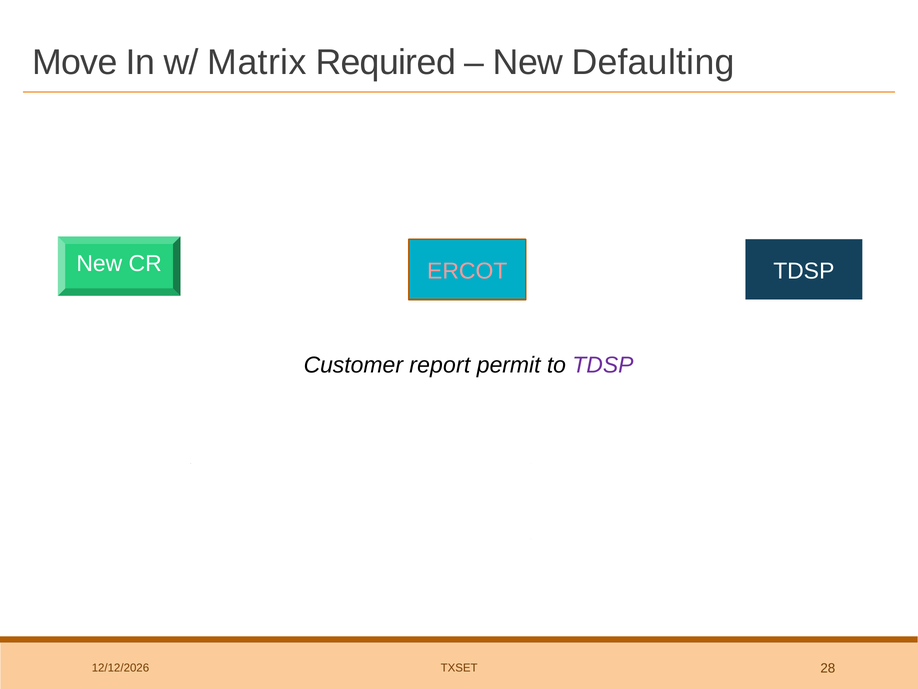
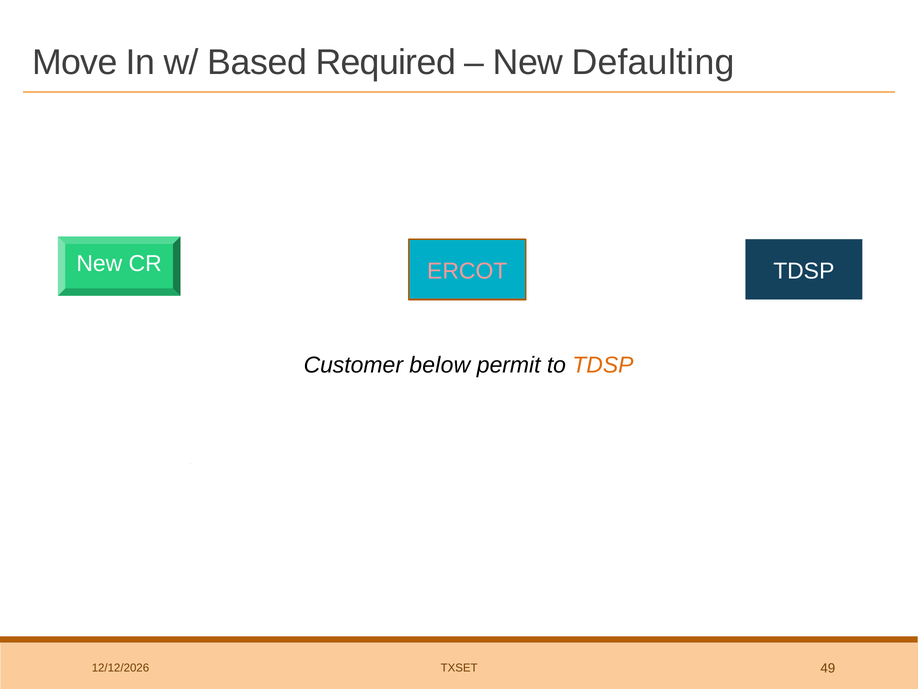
Matrix: Matrix -> Based (257, 62)
report: report -> below (440, 365)
TDSP colour: purple -> orange (603, 365)
28: 28 -> 49 (828, 668)
